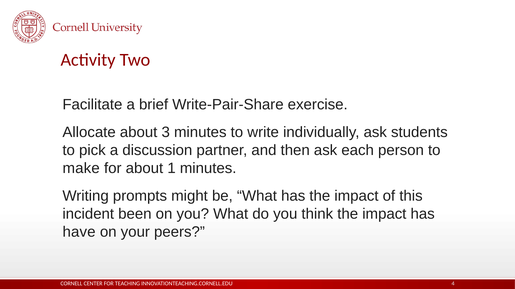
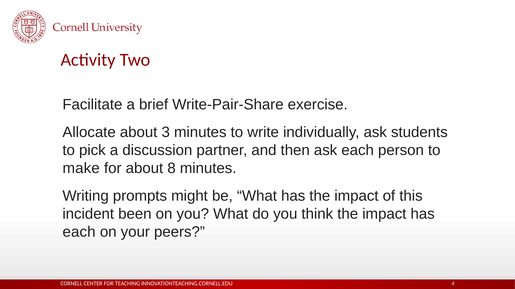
1: 1 -> 8 (172, 169)
have: have -> each (79, 232)
